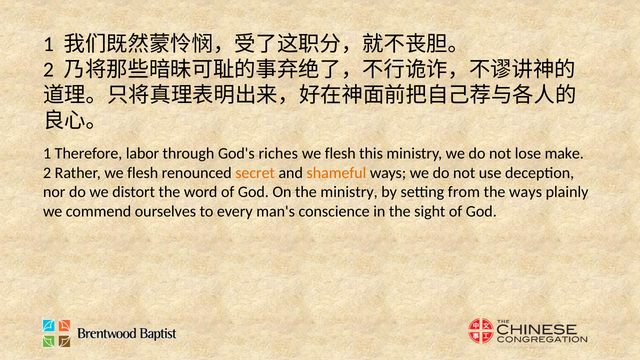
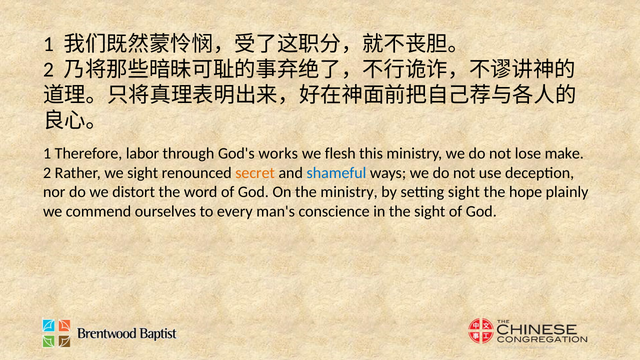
riches: riches -> works (278, 154)
Rather we flesh: flesh -> sight (143, 173)
shameful colour: orange -> blue (336, 173)
setting from: from -> sight (464, 192)
the ways: ways -> hope (526, 192)
